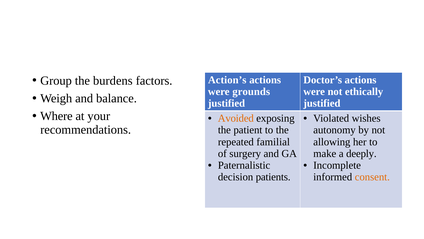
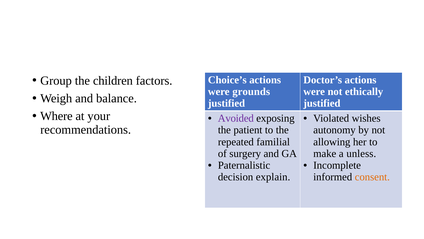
burdens: burdens -> children (113, 80)
Action’s: Action’s -> Choice’s (227, 80)
Avoided colour: orange -> purple (236, 118)
deeply: deeply -> unless (361, 153)
patients: patients -> explain (273, 177)
